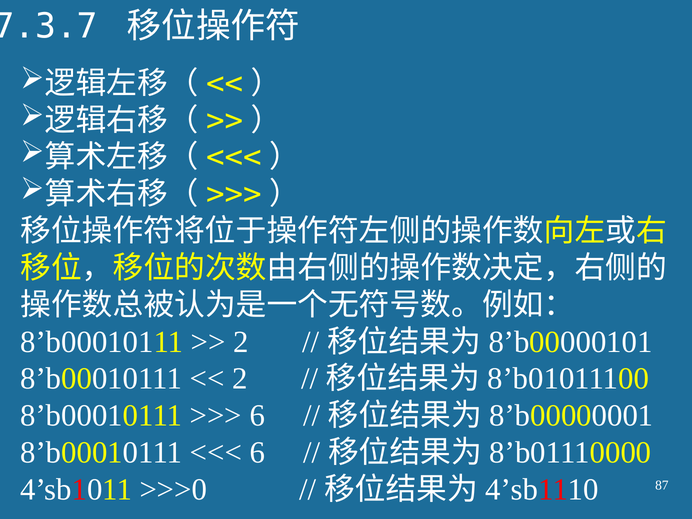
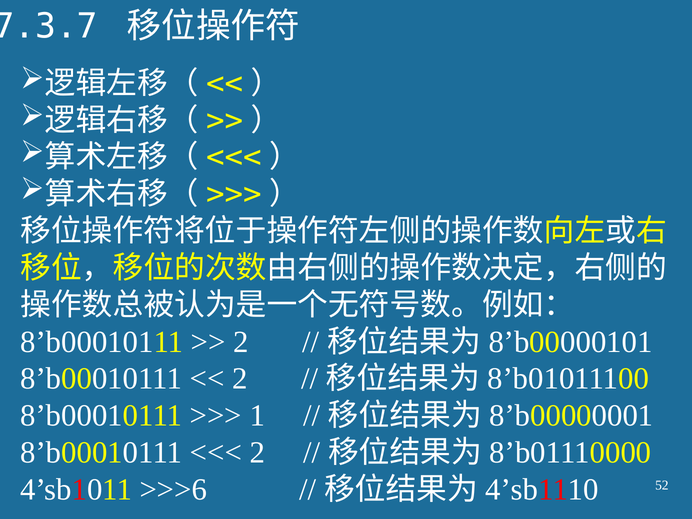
6: 6 -> 1 (257, 416)
6: 6 -> 2 (257, 453)
>>>0: >>>0 -> >>>6 (173, 490)
87: 87 -> 52 (662, 485)
